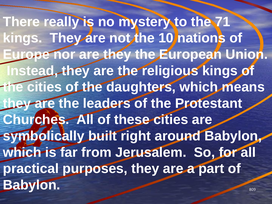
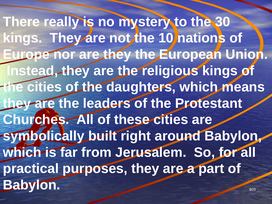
71: 71 -> 30 (223, 22)
